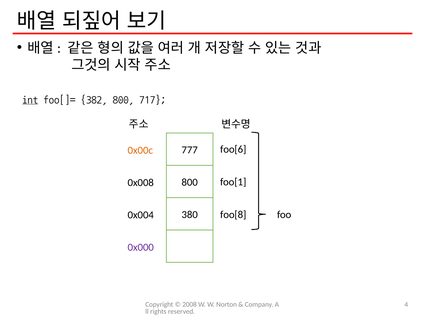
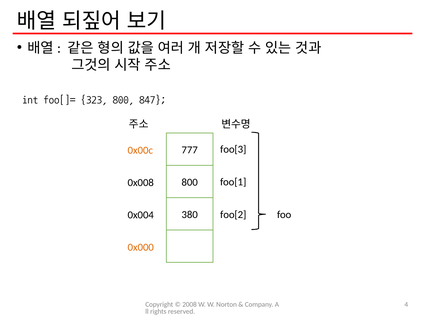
int underline: present -> none (30, 100)
382: 382 -> 323 (94, 100)
717: 717 -> 847 (153, 100)
foo[6: foo[6 -> foo[3 (233, 149)
foo[8: foo[8 -> foo[2 (233, 215)
0x000 colour: purple -> orange (141, 248)
